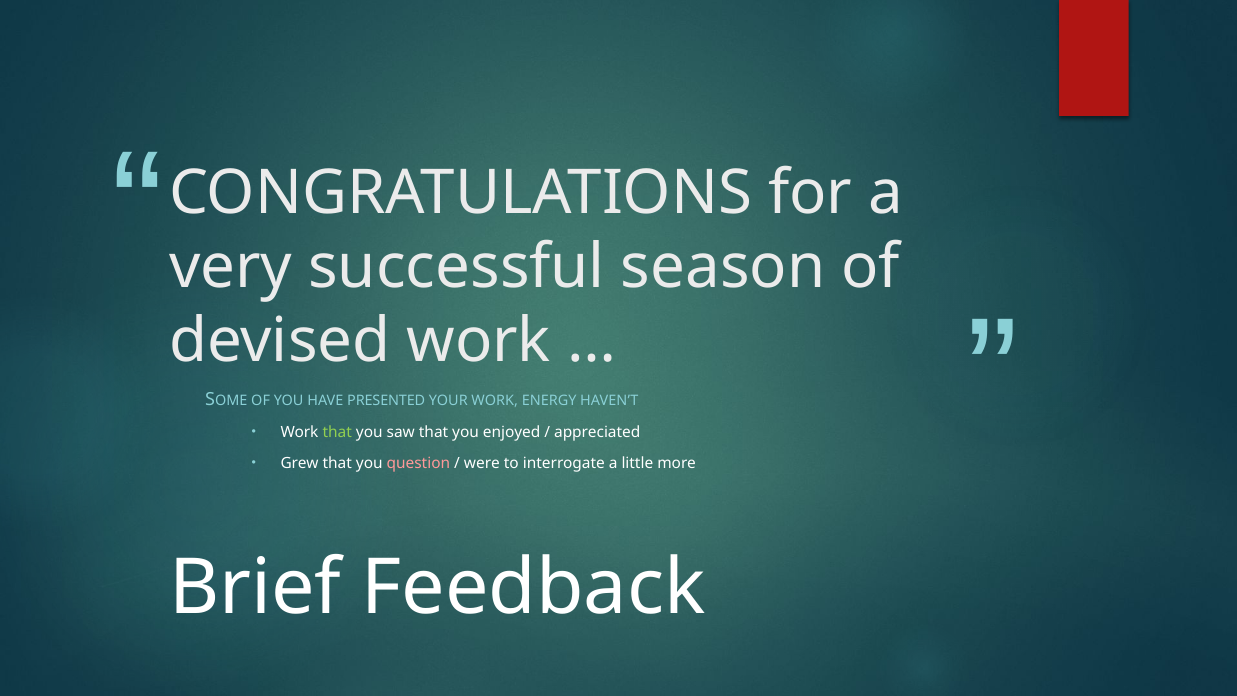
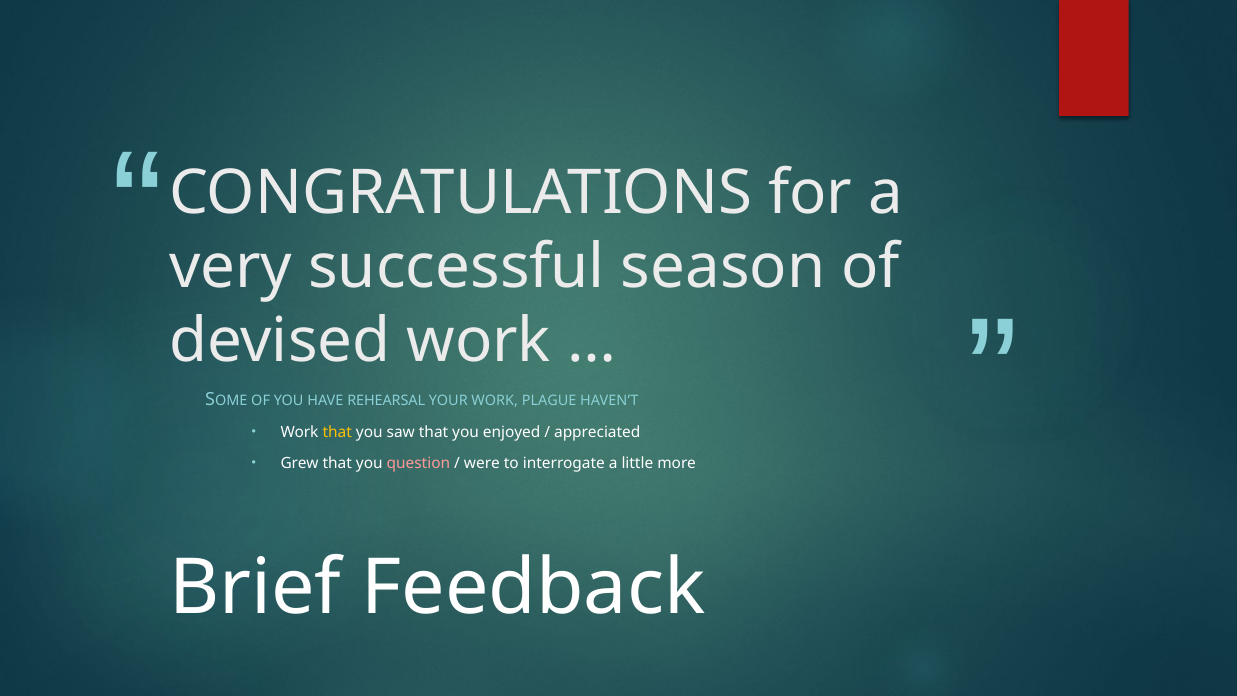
PRESENTED: PRESENTED -> REHEARSAL (386, 401)
ENERGY: ENERGY -> PLAGUE (549, 401)
that colour: light green -> yellow (337, 432)
